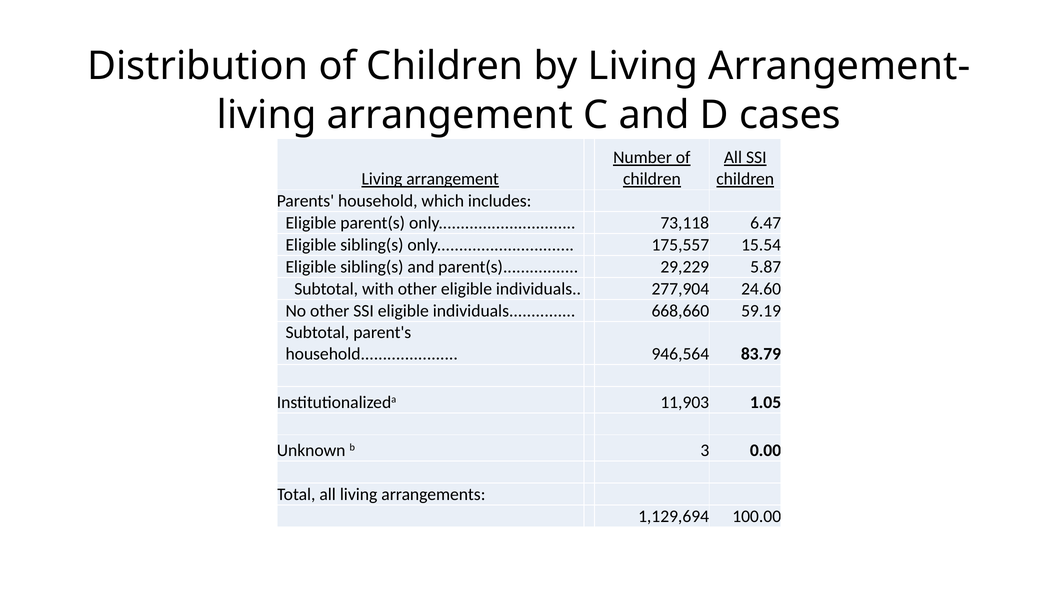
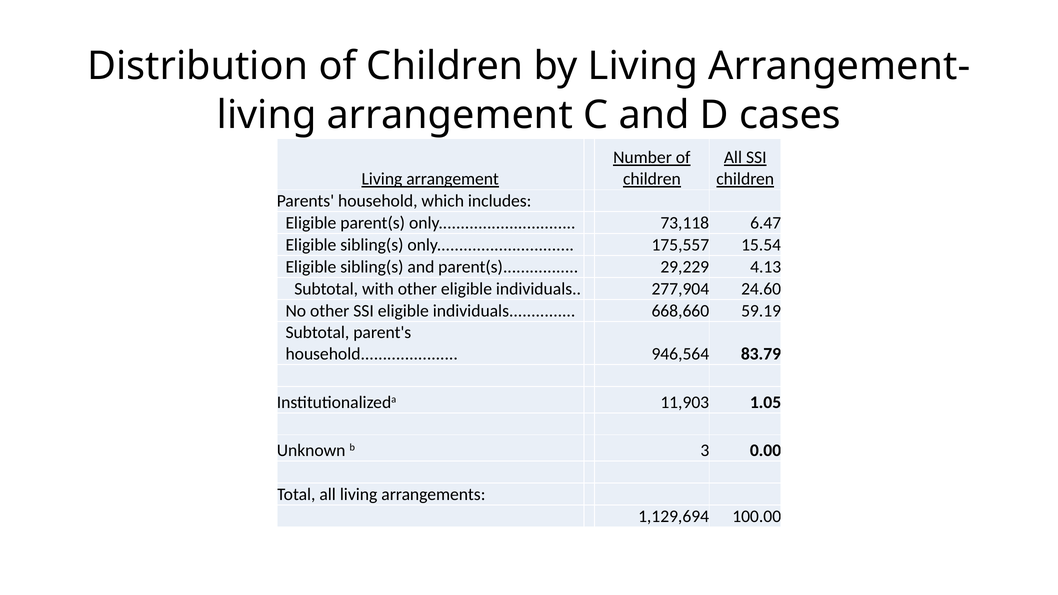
5.87: 5.87 -> 4.13 (766, 267)
